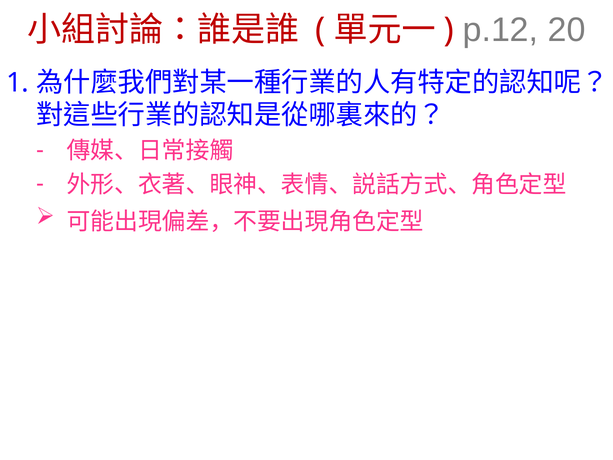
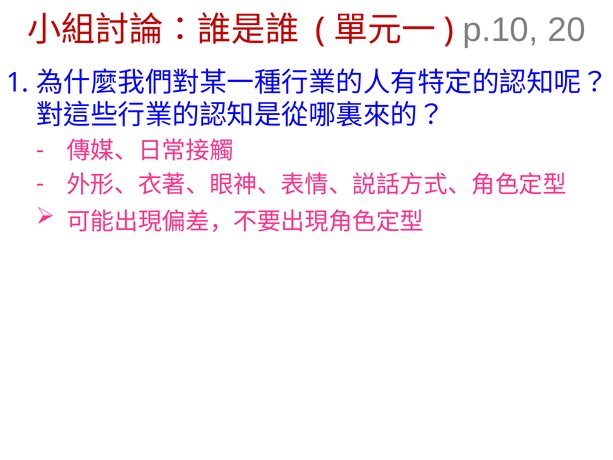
p.12: p.12 -> p.10 (501, 30)
